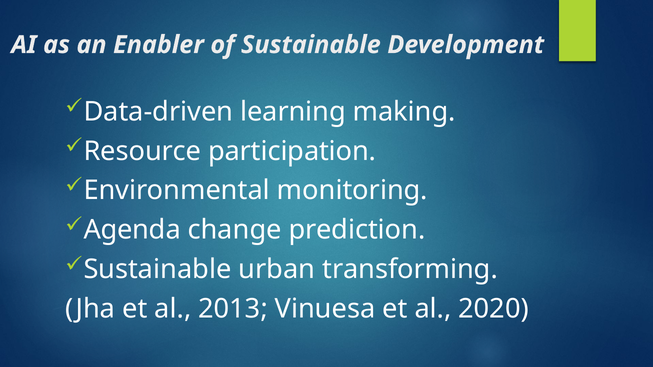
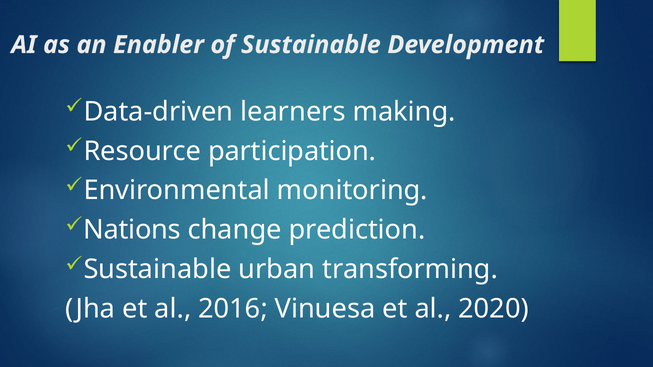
learning: learning -> learners (293, 112)
Agenda: Agenda -> Nations (132, 230)
2013: 2013 -> 2016 (233, 309)
